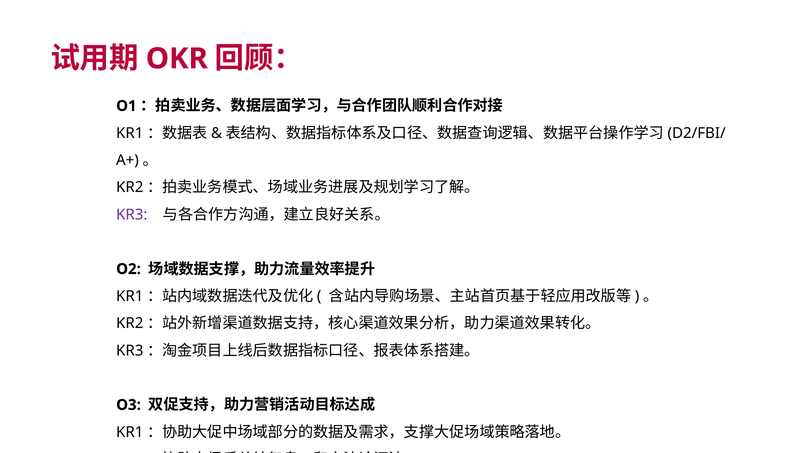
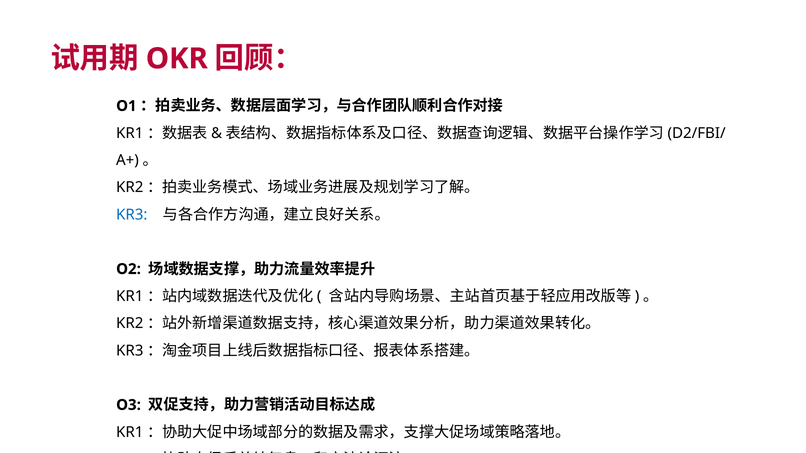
KR3 colour: purple -> blue (132, 215)
